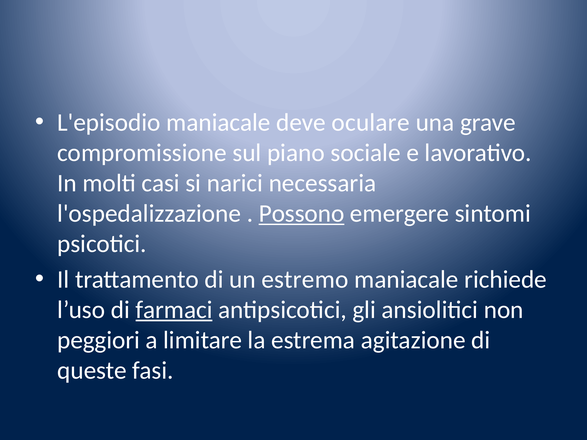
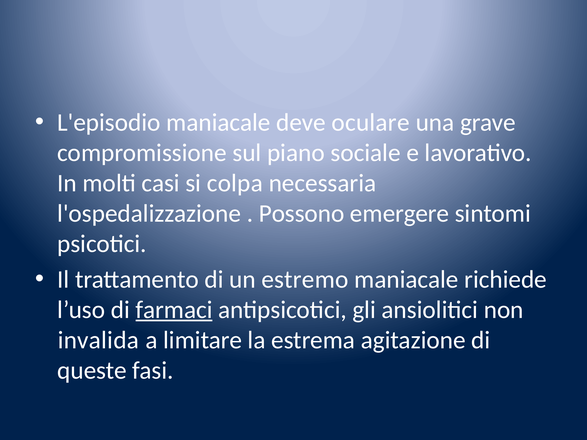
narici: narici -> colpa (235, 183)
Possono underline: present -> none (302, 214)
peggiori: peggiori -> invalida (98, 340)
